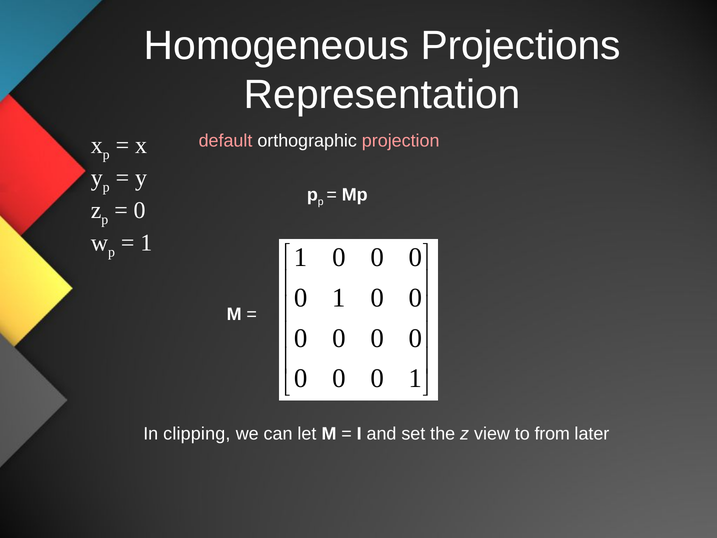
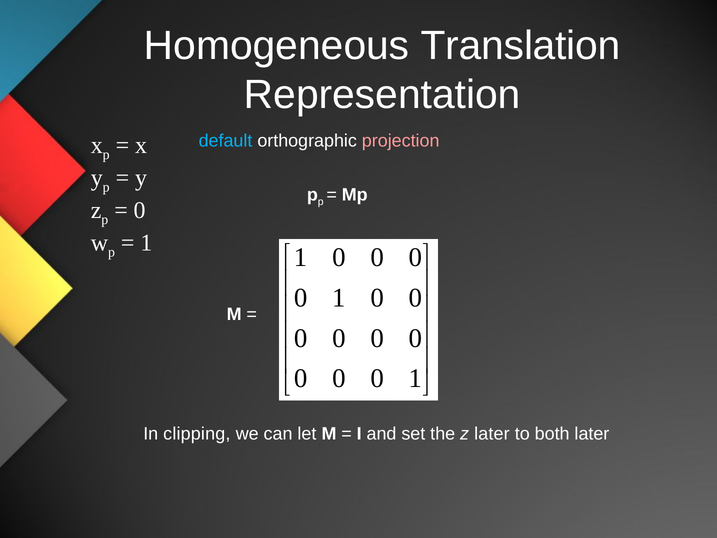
Projections: Projections -> Translation (521, 46)
default colour: pink -> light blue (226, 141)
z view: view -> later (492, 434)
from: from -> both (552, 434)
